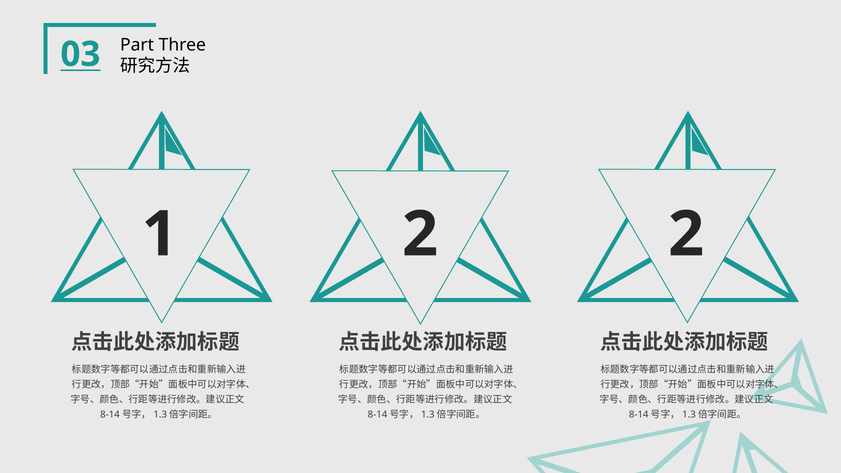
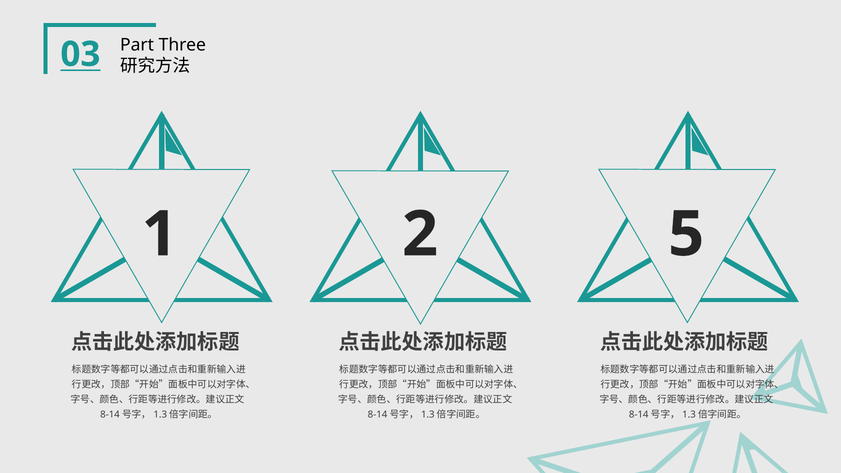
2 2: 2 -> 5 (686, 234)
